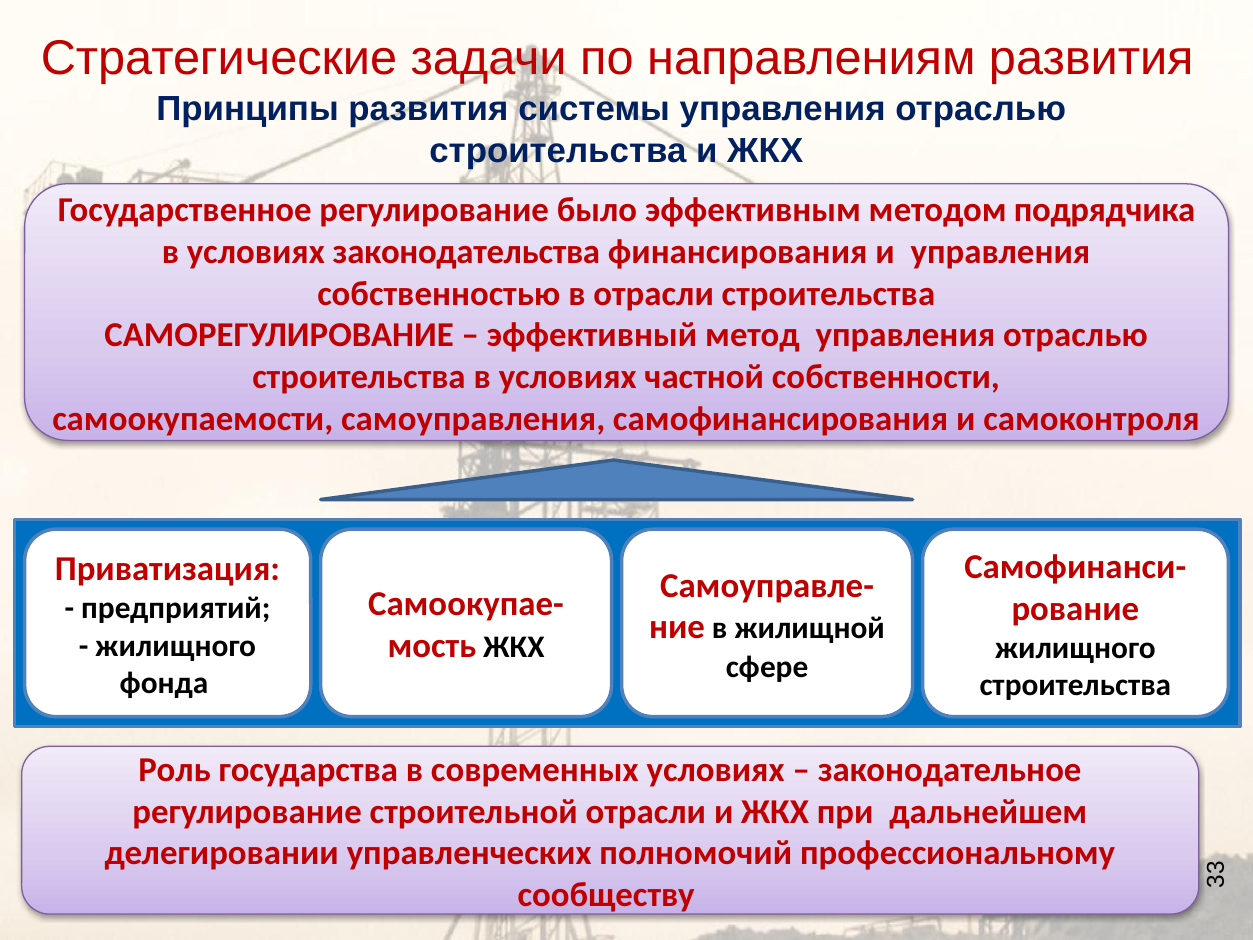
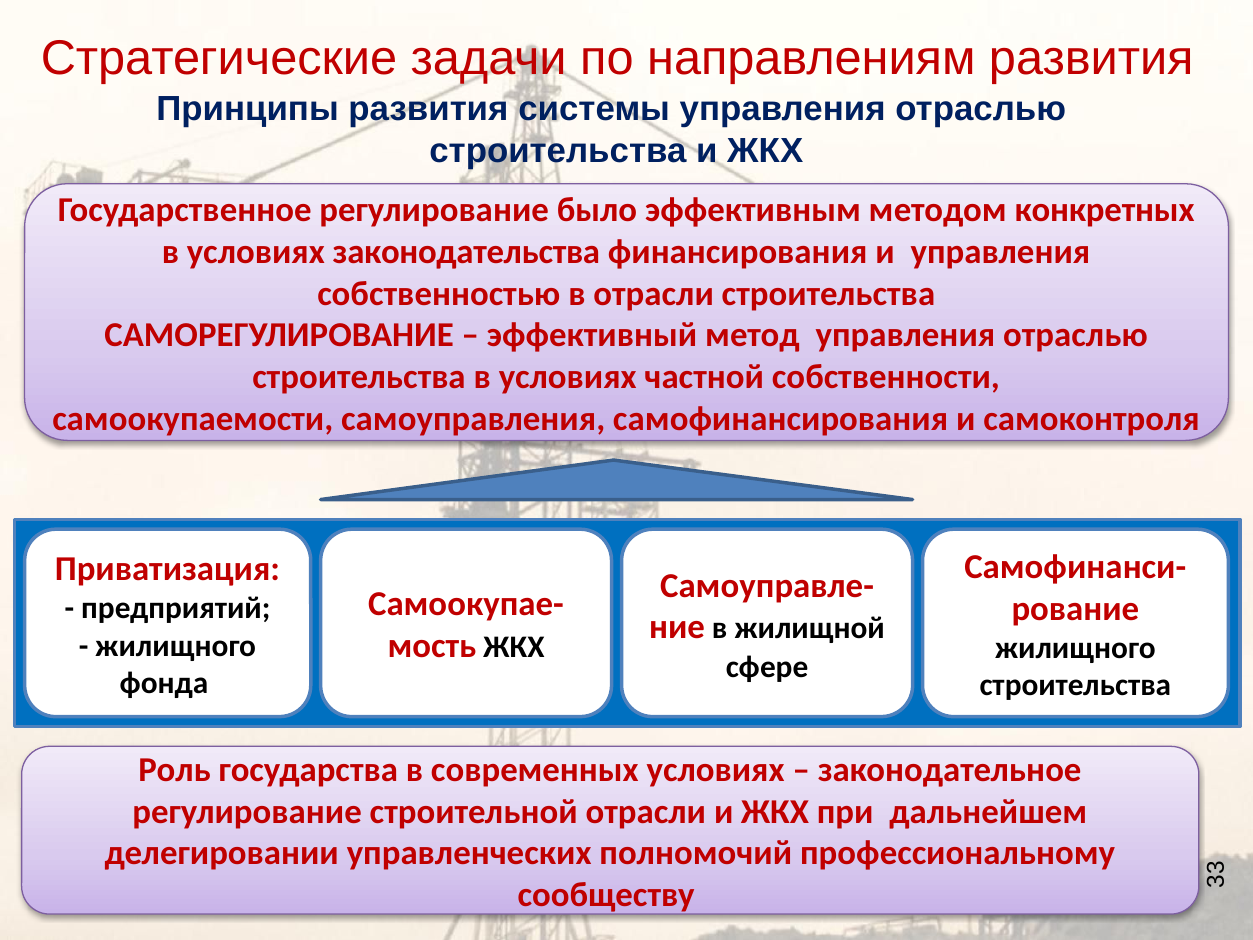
подрядчика: подрядчика -> конкретных (1105, 210)
